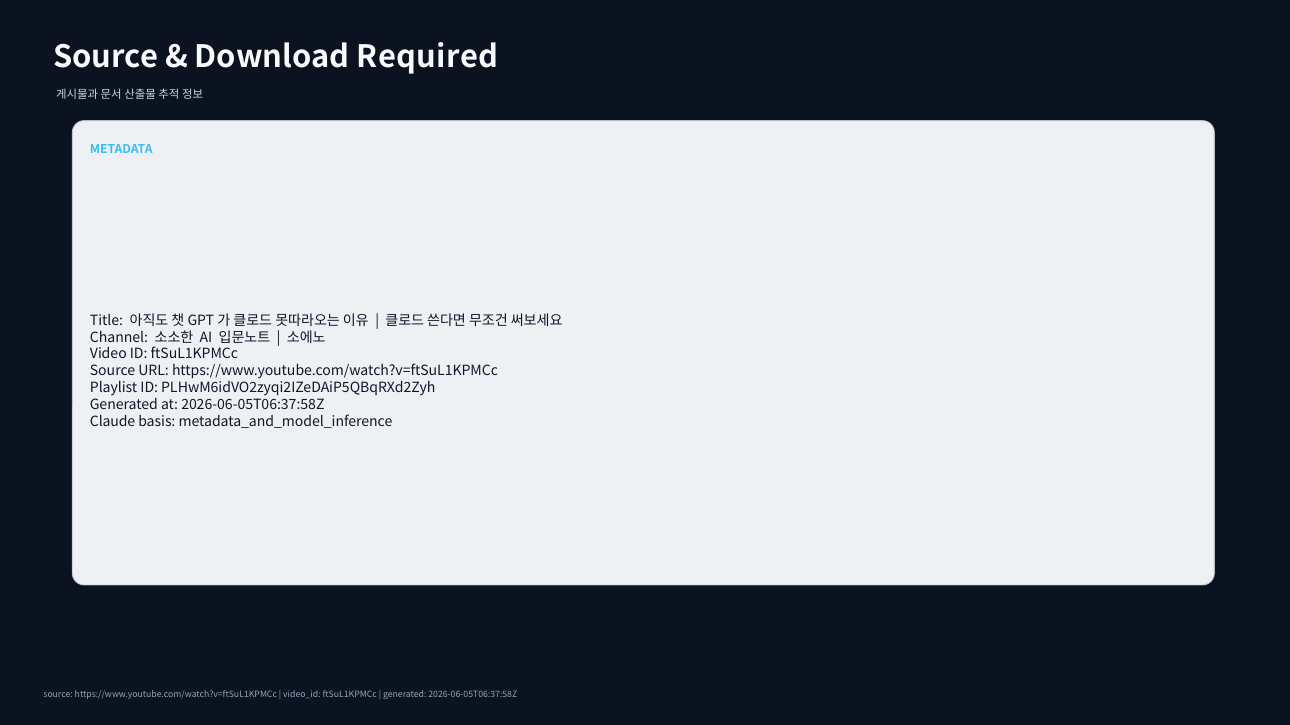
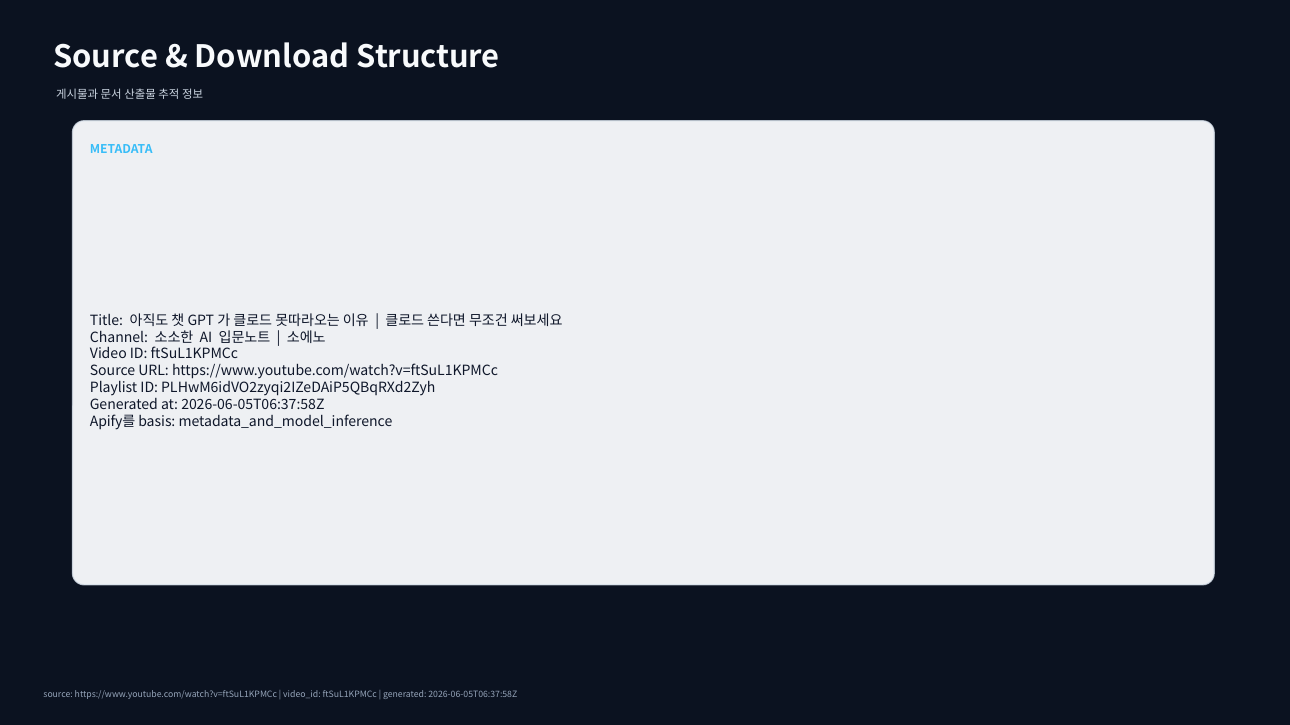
Required: Required -> Structure (428, 58)
Claude: Claude -> Apify를 (113, 422)
